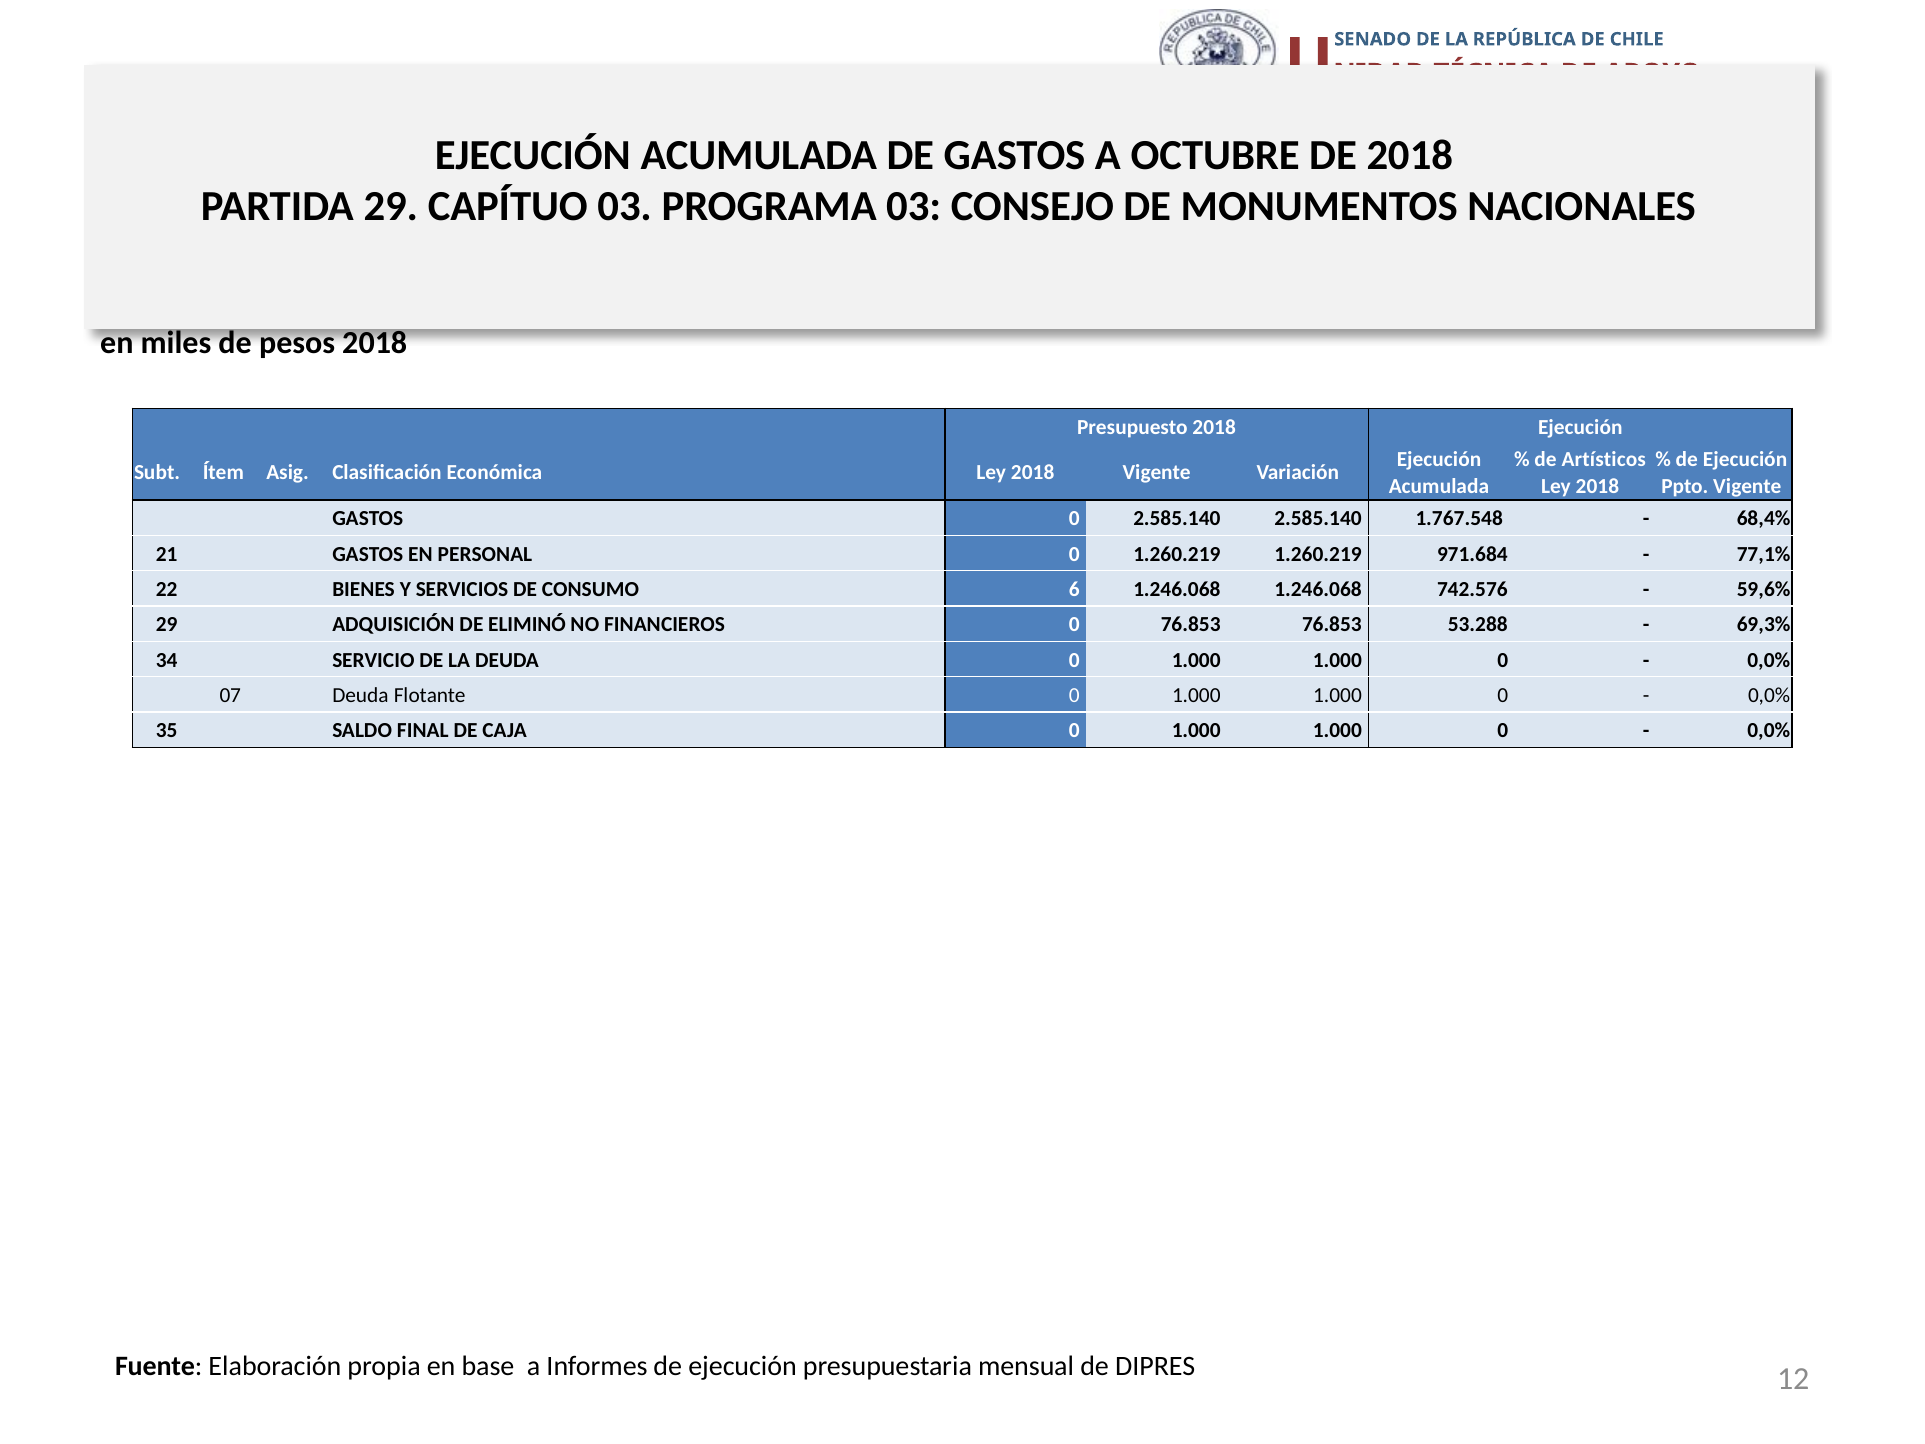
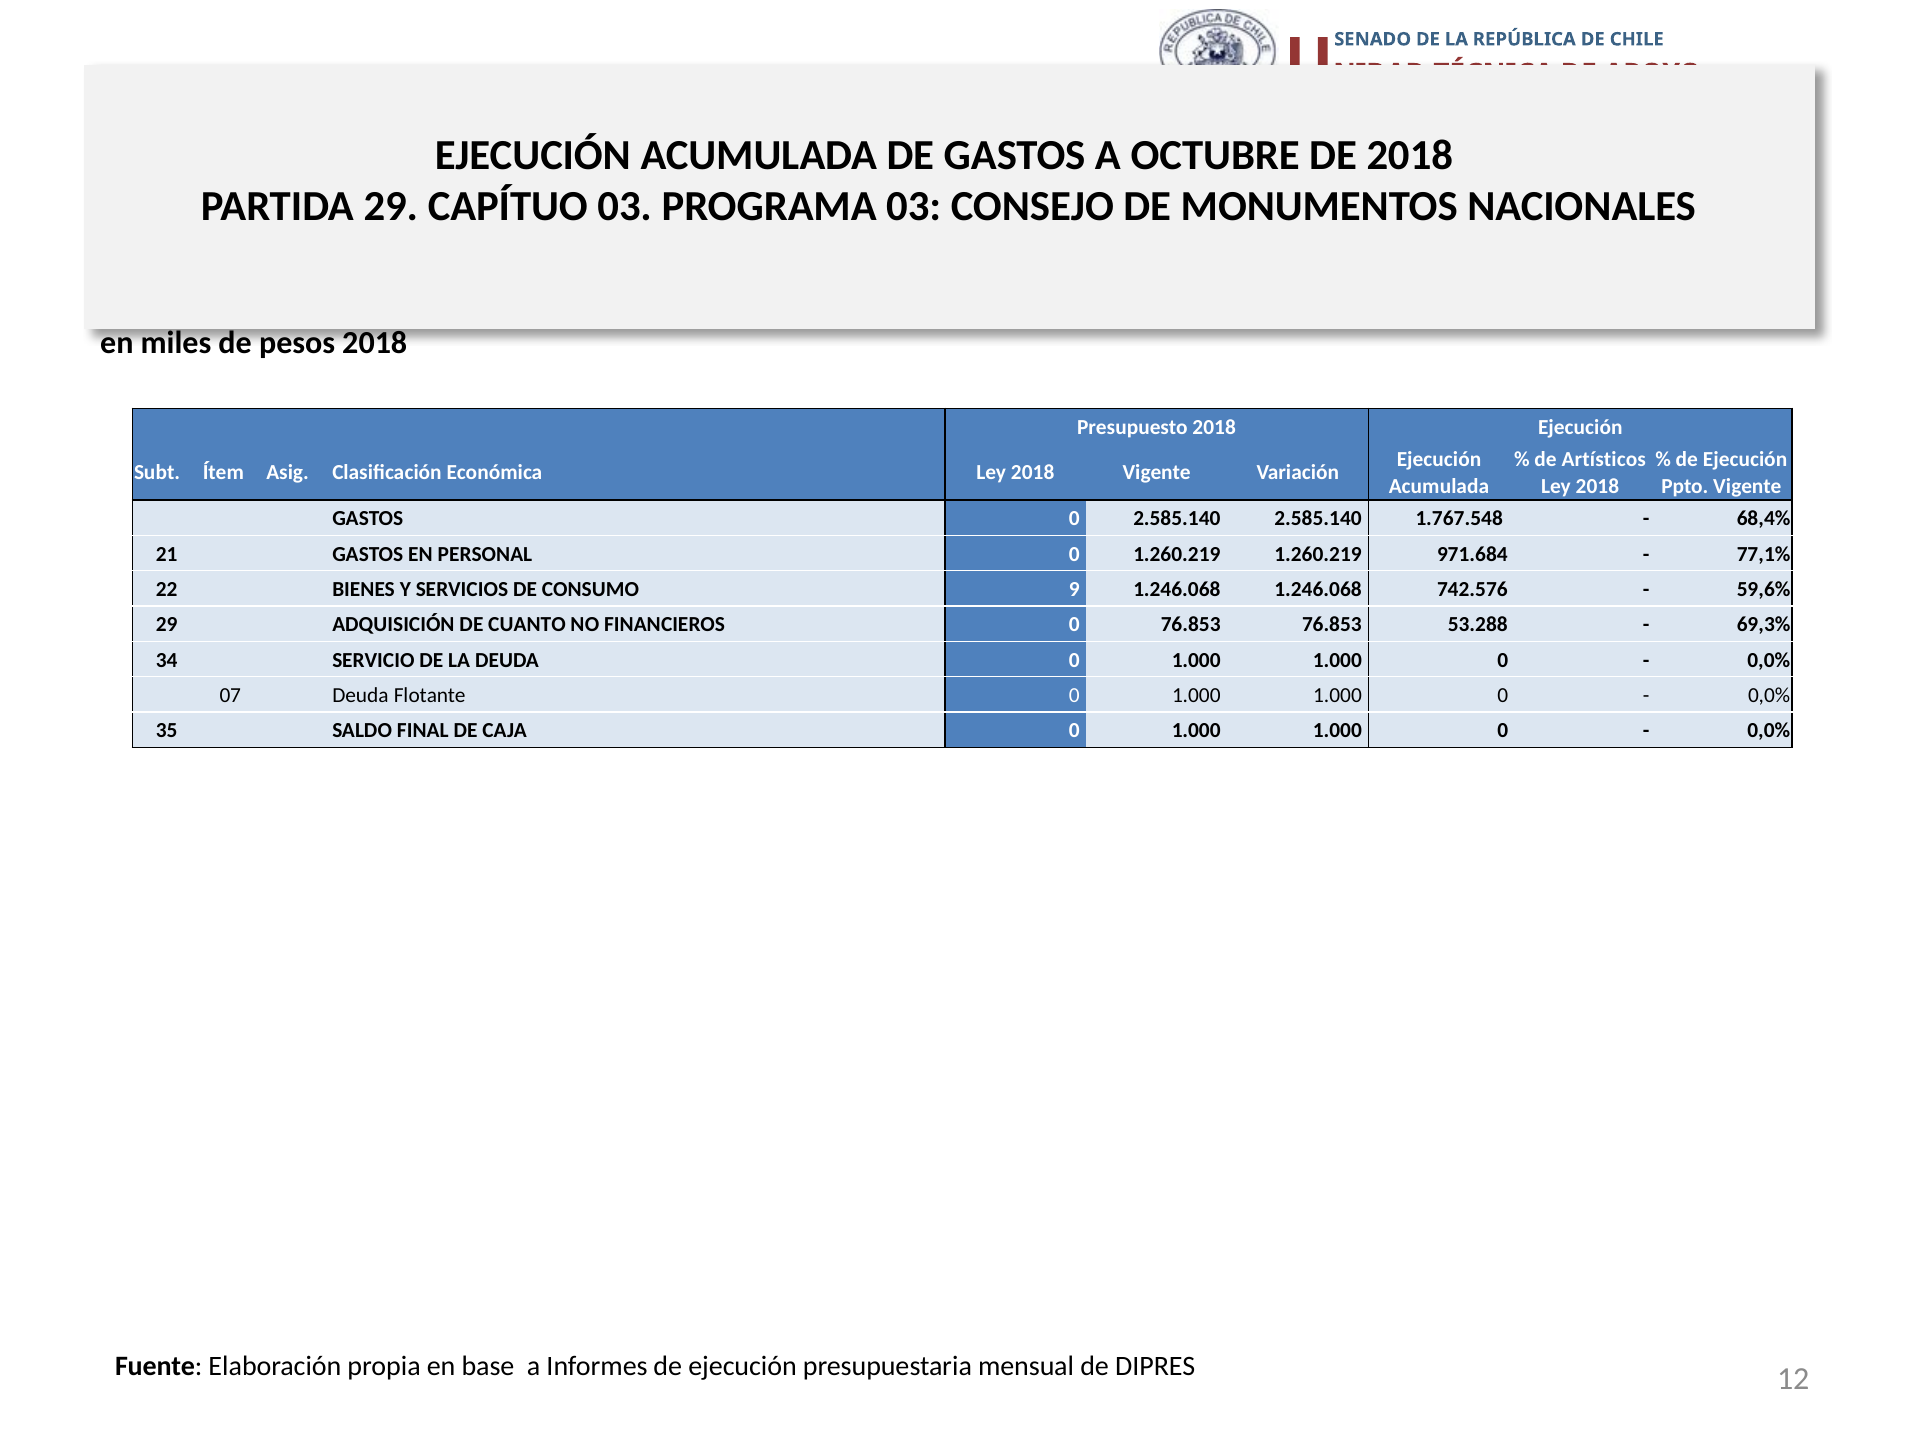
6: 6 -> 9 (1074, 589)
ELIMINÓ: ELIMINÓ -> CUANTO (527, 625)
